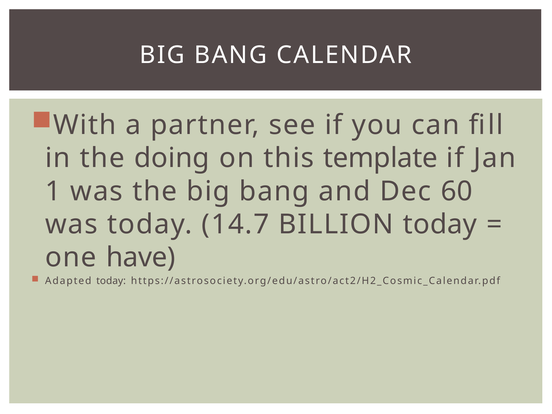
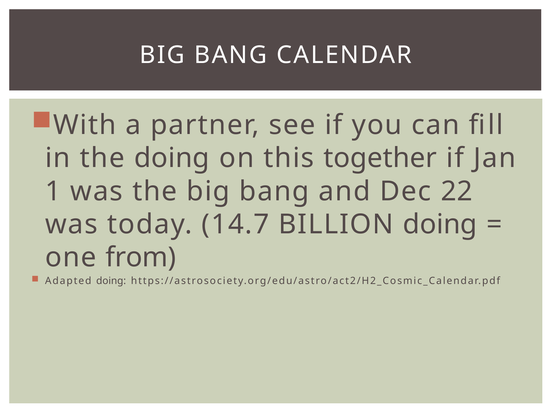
template: template -> together (380, 158)
60: 60 -> 22 (457, 191)
BILLION today: today -> doing (440, 224)
have: have -> from (141, 258)
Adapted today: today -> doing (111, 281)
